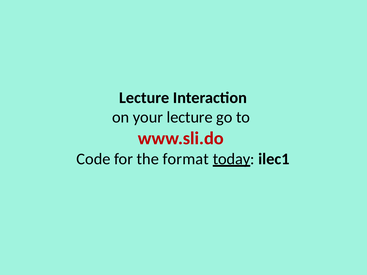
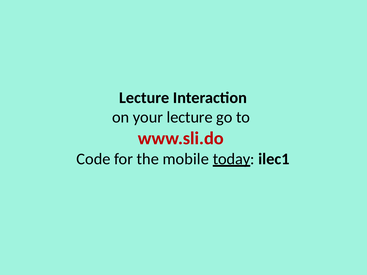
format: format -> mobile (186, 159)
